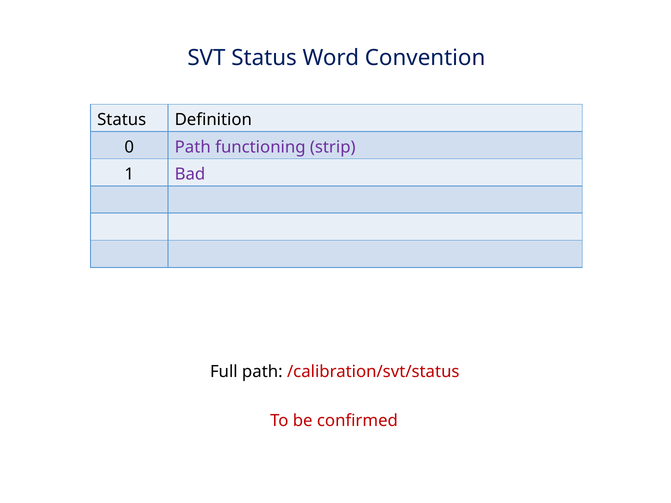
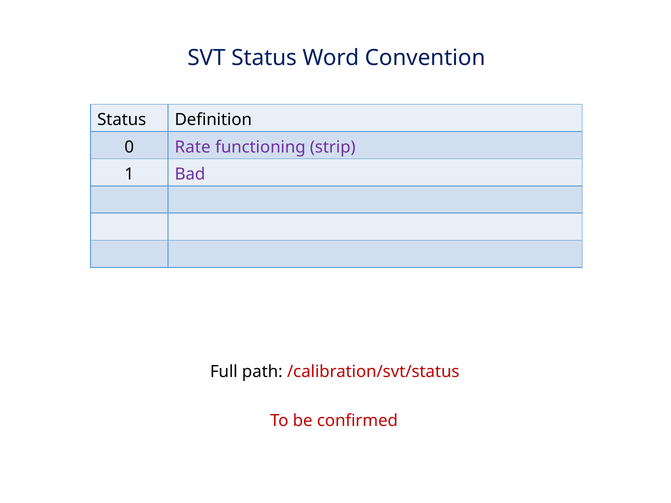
0 Path: Path -> Rate (193, 147)
